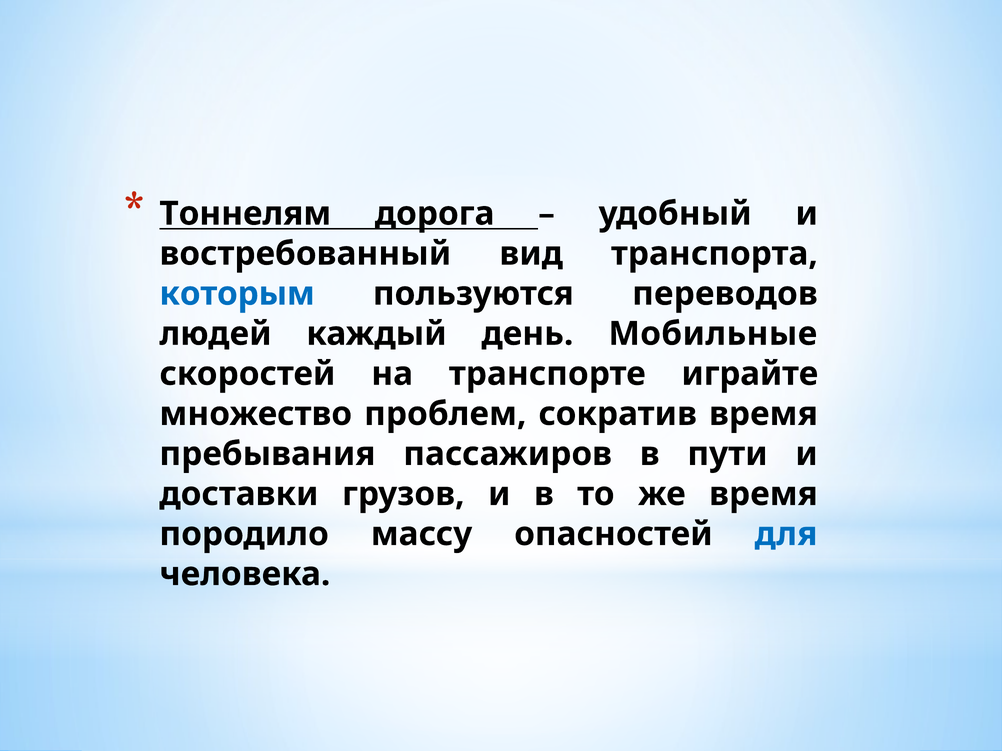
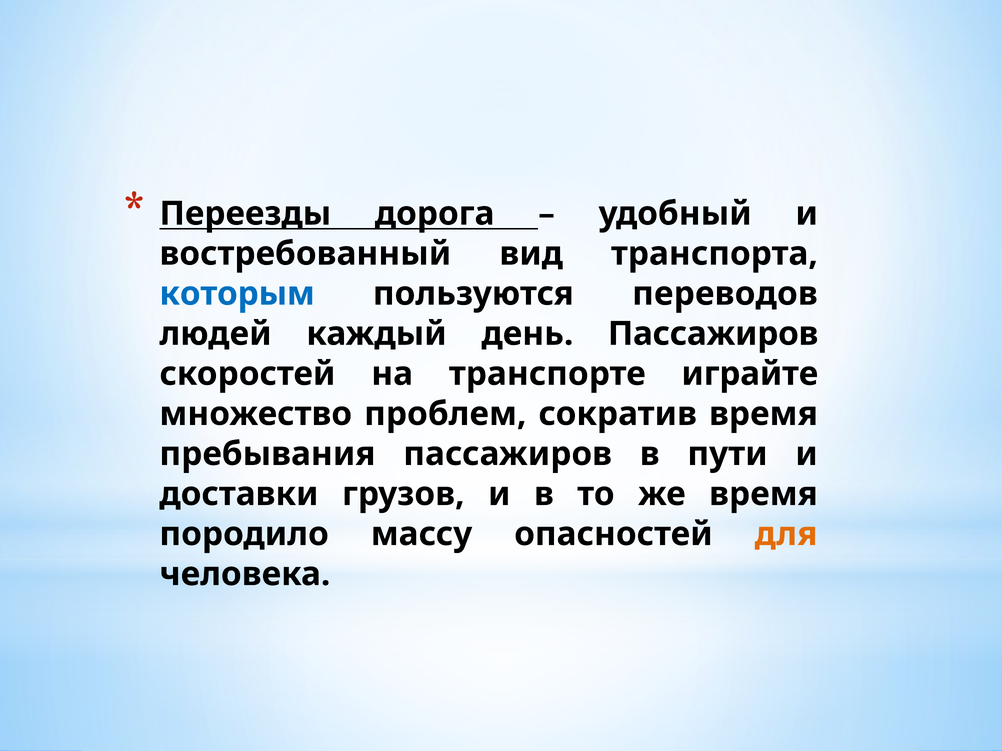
Тоннелям: Тоннелям -> Переезды (245, 214)
день Мобильные: Мобильные -> Пассажиров (713, 334)
для colour: blue -> orange (786, 534)
